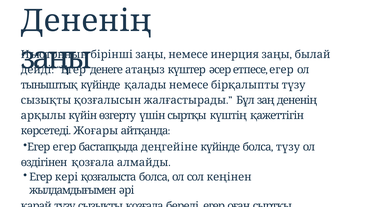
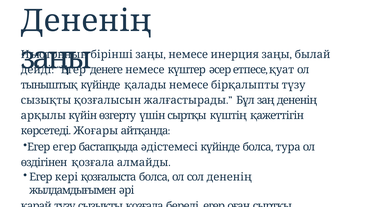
денеге атаңыз: атаңыз -> немесе (145, 70)
етпесе егер: егер -> қуат (282, 70)
деңгейіне: деңгейіне -> әдістемесі (169, 147)
болса түзу: түзу -> тура (288, 147)
сол кеңінен: кеңінен -> дененің (229, 177)
